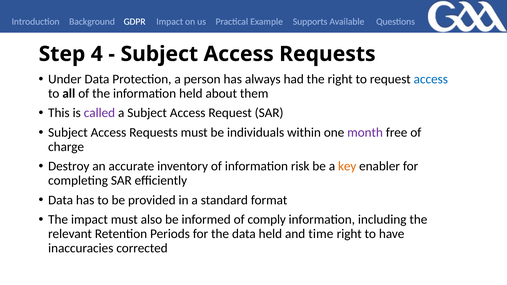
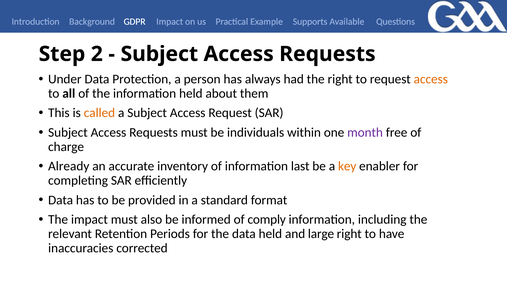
4: 4 -> 2 (97, 54)
access colour: blue -> orange (431, 79)
called colour: purple -> orange (99, 113)
Destroy: Destroy -> Already (69, 166)
risk: risk -> last (300, 166)
time: time -> large (321, 234)
